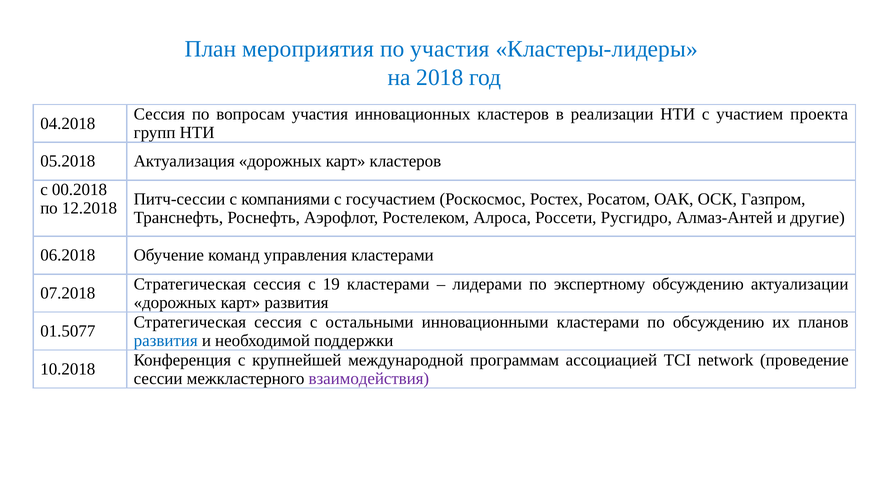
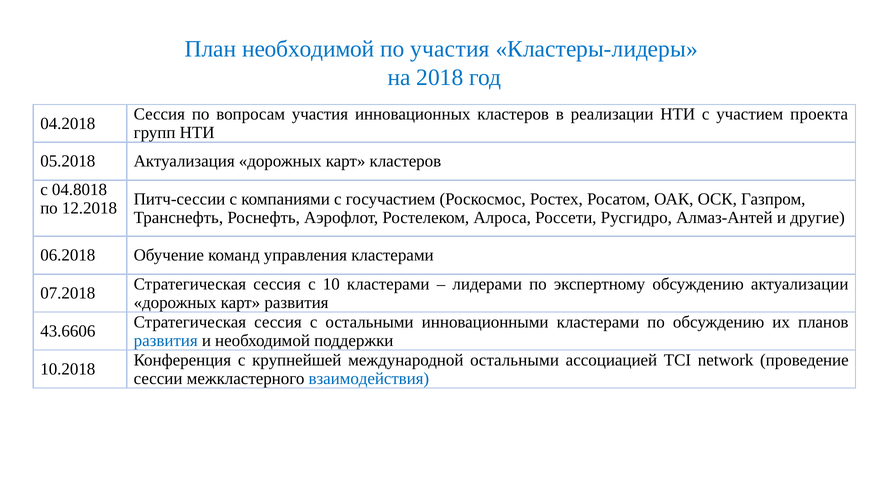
План мероприятия: мероприятия -> необходимой (308, 49)
00.2018: 00.2018 -> 04.8018 (79, 190)
19: 19 -> 10 (331, 284)
01.5077: 01.5077 -> 43.6606 (68, 332)
международной программам: программам -> остальными (515, 360)
взаимодействия colour: purple -> blue (369, 379)
